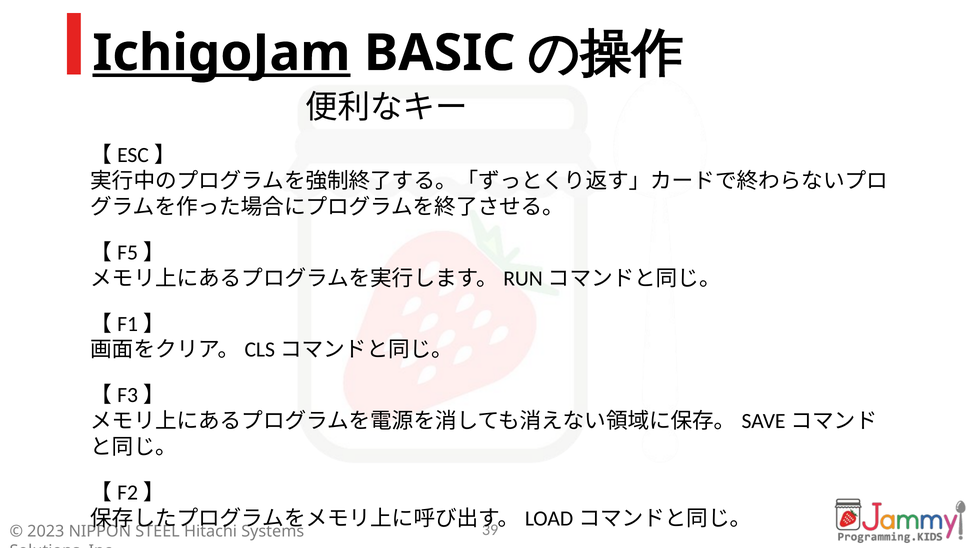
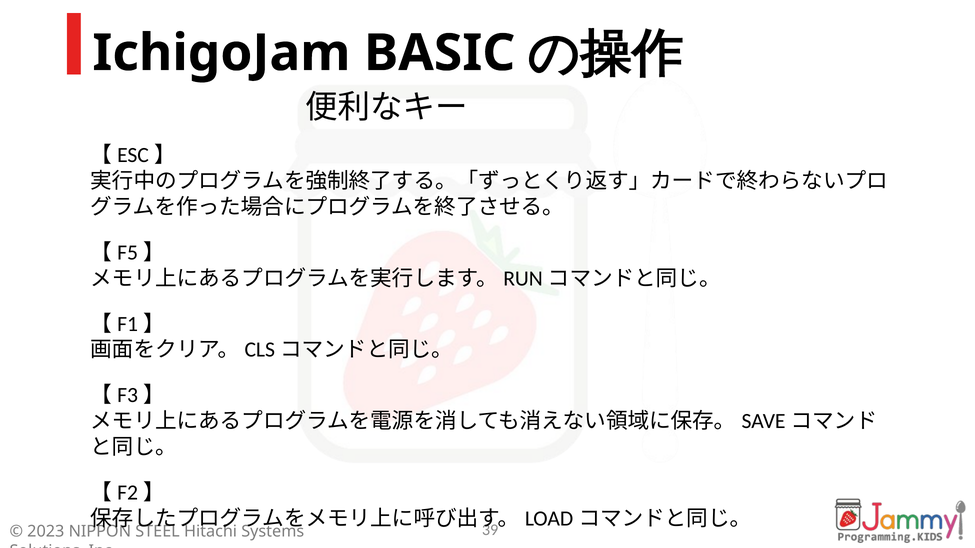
IchigoJam underline: present -> none (221, 53)
